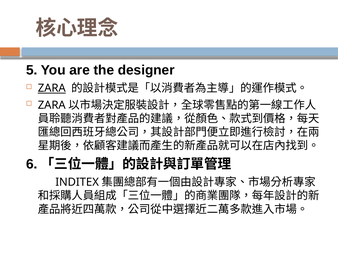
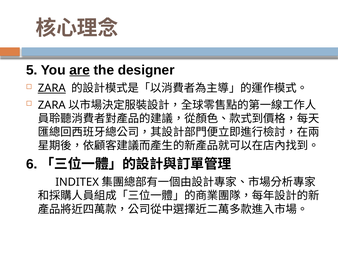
are underline: none -> present (80, 70)
